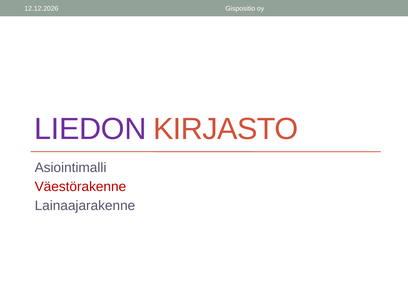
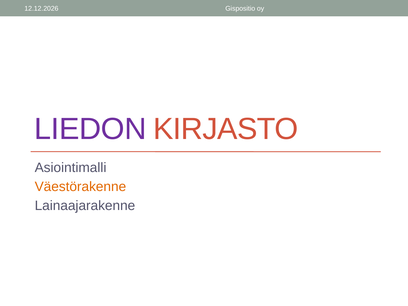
Väestörakenne colour: red -> orange (80, 187)
